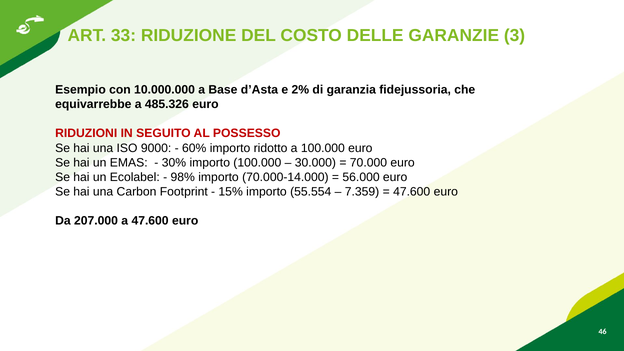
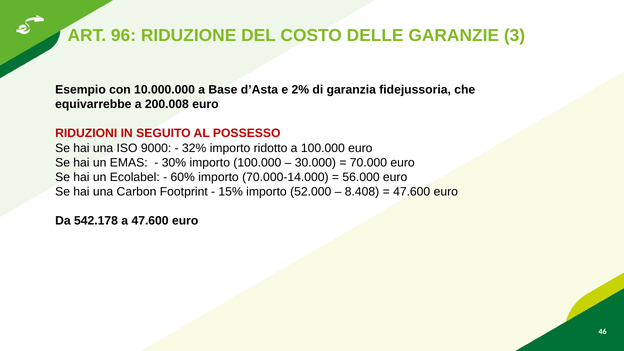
33: 33 -> 96 (124, 36)
485.326: 485.326 -> 200.008 (167, 104)
60%: 60% -> 32% (194, 148)
98%: 98% -> 60% (183, 177)
55.554: 55.554 -> 52.000 (311, 192)
7.359: 7.359 -> 8.408 (362, 192)
207.000: 207.000 -> 542.178 (96, 221)
